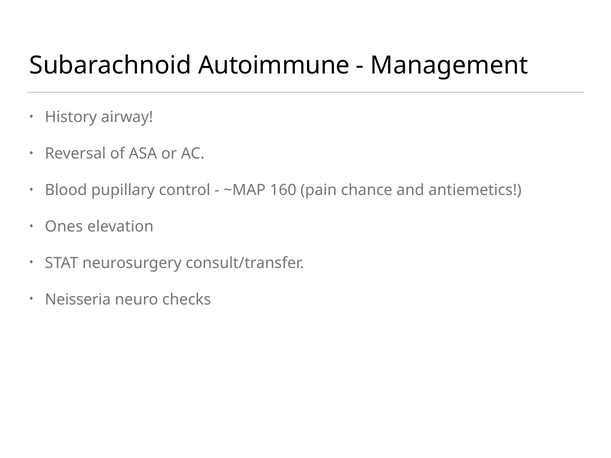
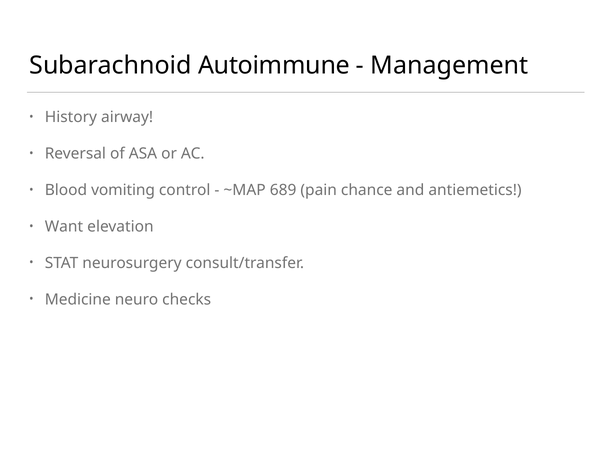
pupillary: pupillary -> vomiting (123, 190)
160: 160 -> 689 (283, 190)
Ones: Ones -> Want (64, 227)
Neisseria: Neisseria -> Medicine (78, 300)
